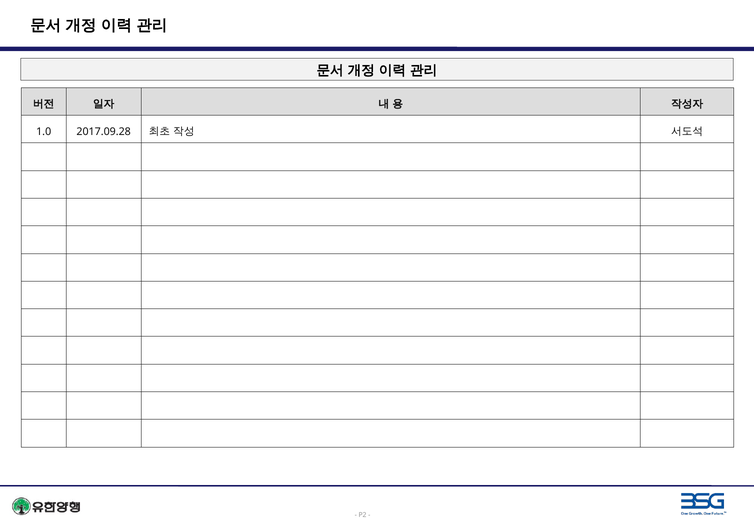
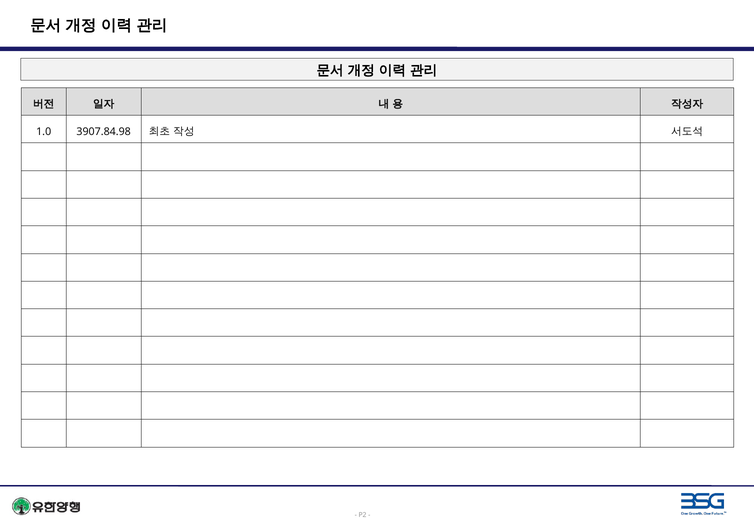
2017.09.28: 2017.09.28 -> 3907.84.98 (104, 132)
